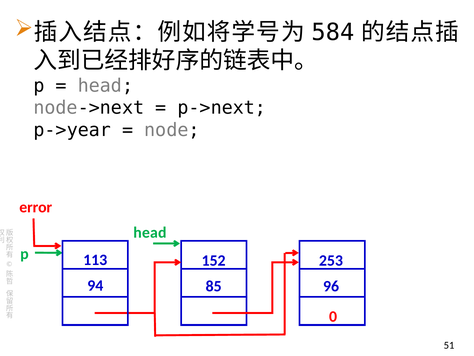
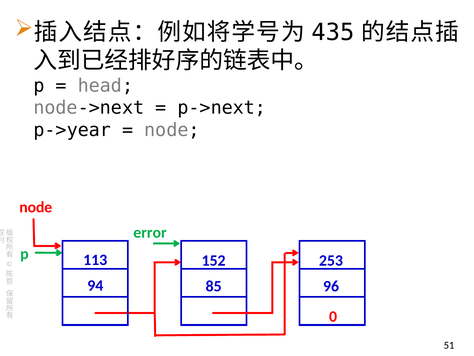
584: 584 -> 435 (333, 32)
error: error -> node (36, 207)
head: head -> error (150, 232)
